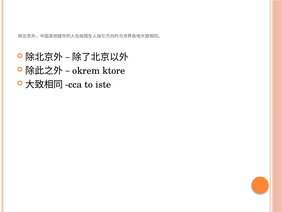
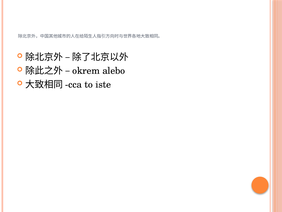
ktore: ktore -> alebo (114, 71)
